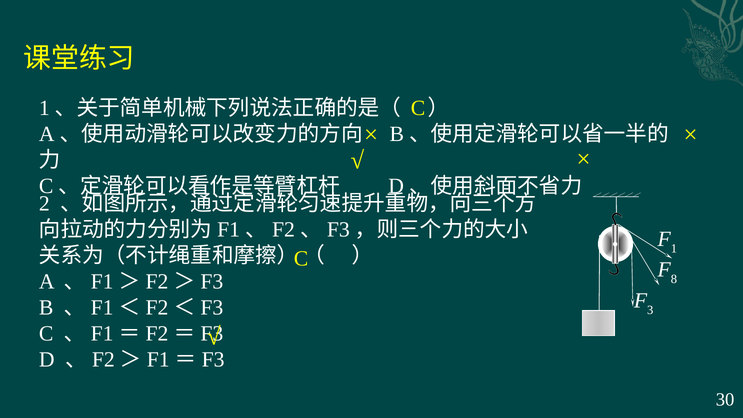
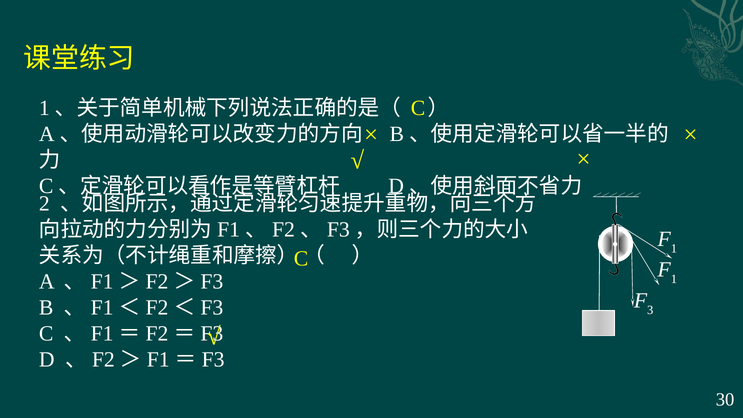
8: 8 -> 1 (674, 279)
